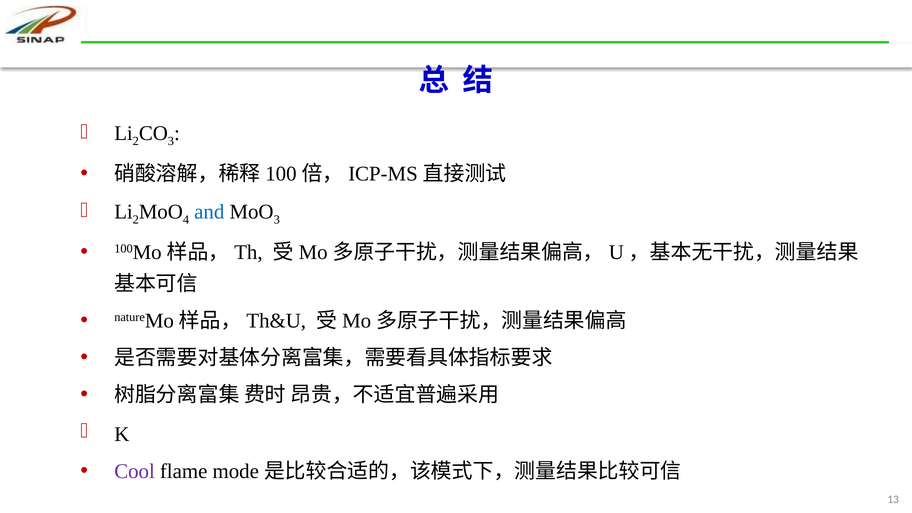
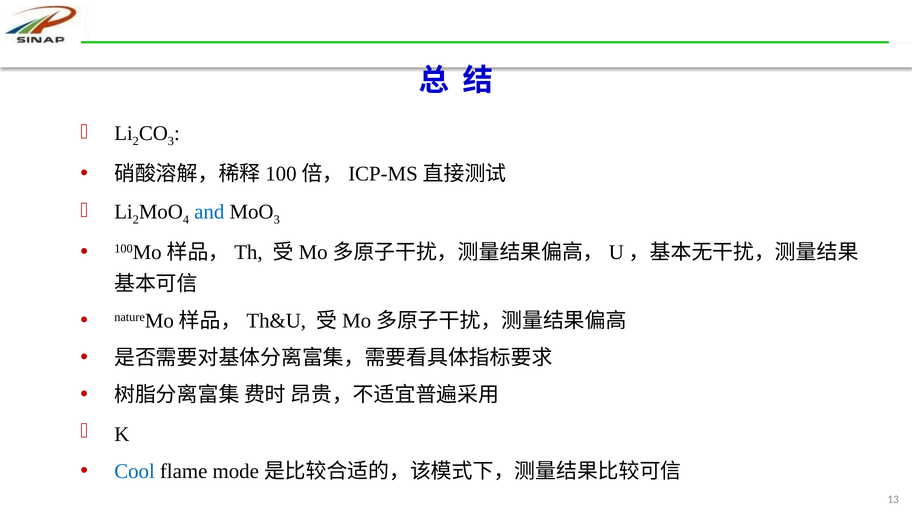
Cool colour: purple -> blue (135, 471)
